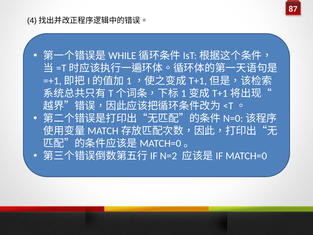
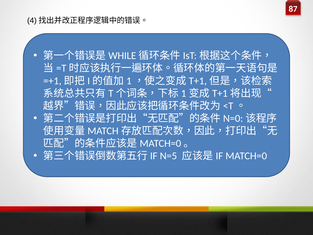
N=2: N=2 -> N=5 (168, 156)
